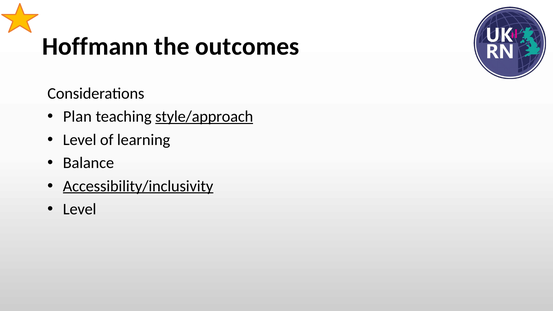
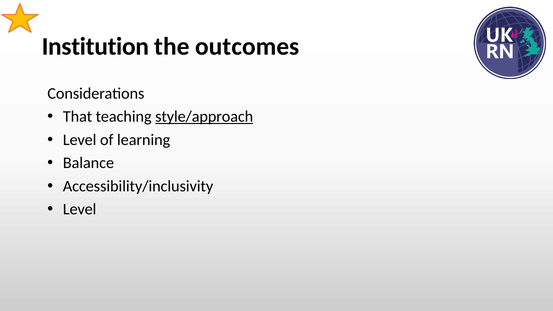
Hoffmann: Hoffmann -> Institution (95, 46)
Plan: Plan -> That (78, 117)
Accessibility/inclusivity underline: present -> none (138, 186)
